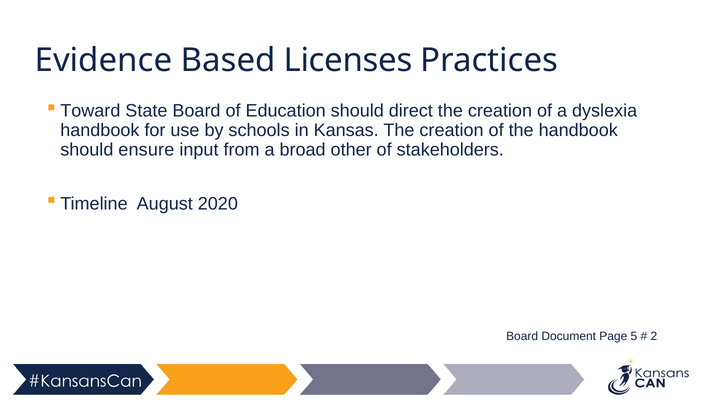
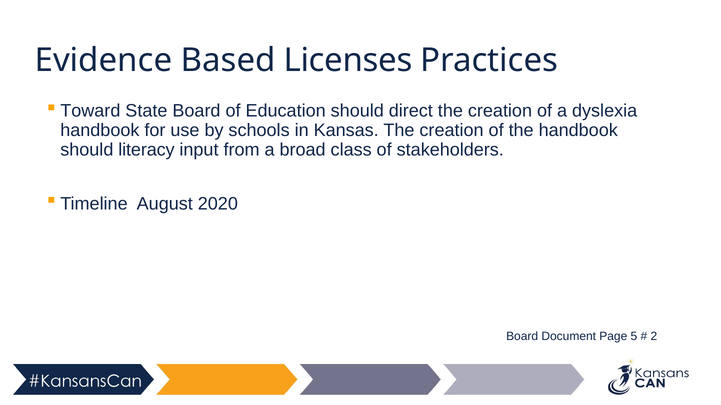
ensure: ensure -> literacy (146, 150)
other: other -> class (351, 150)
